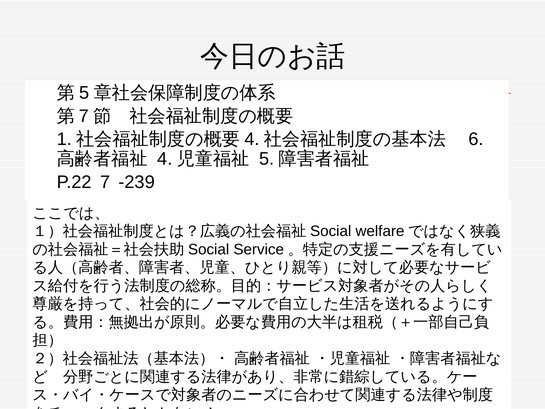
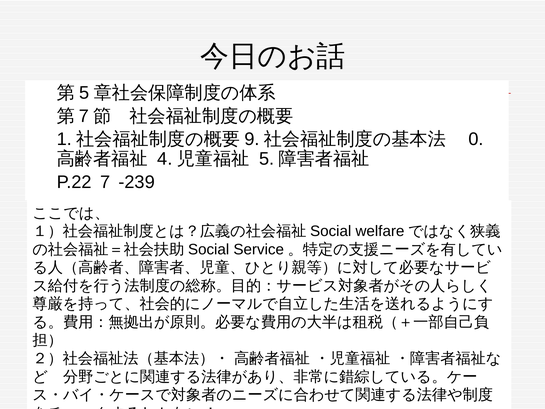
4: 4 -> 9 (252, 139)
6: 6 -> 0 (476, 139)
